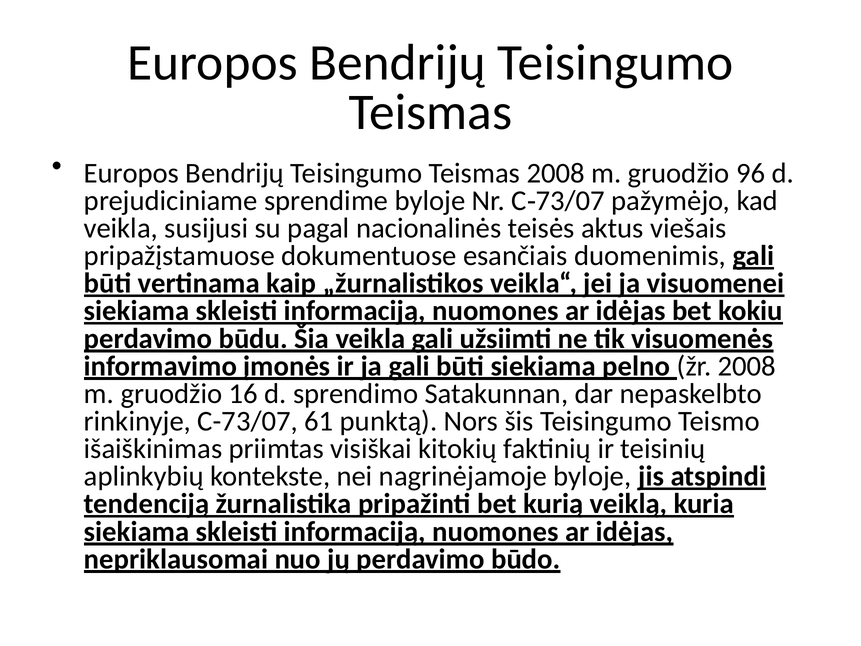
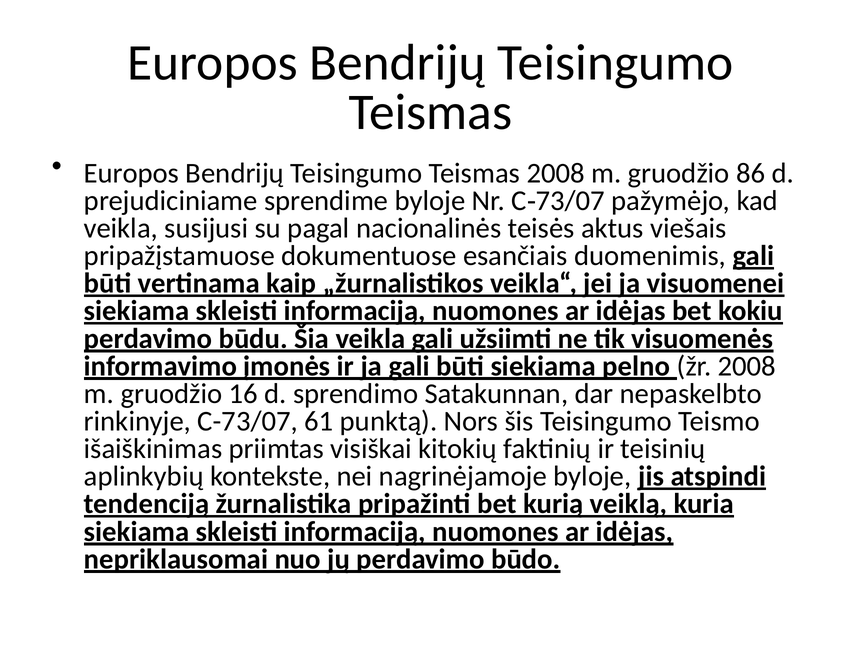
96: 96 -> 86 (751, 173)
